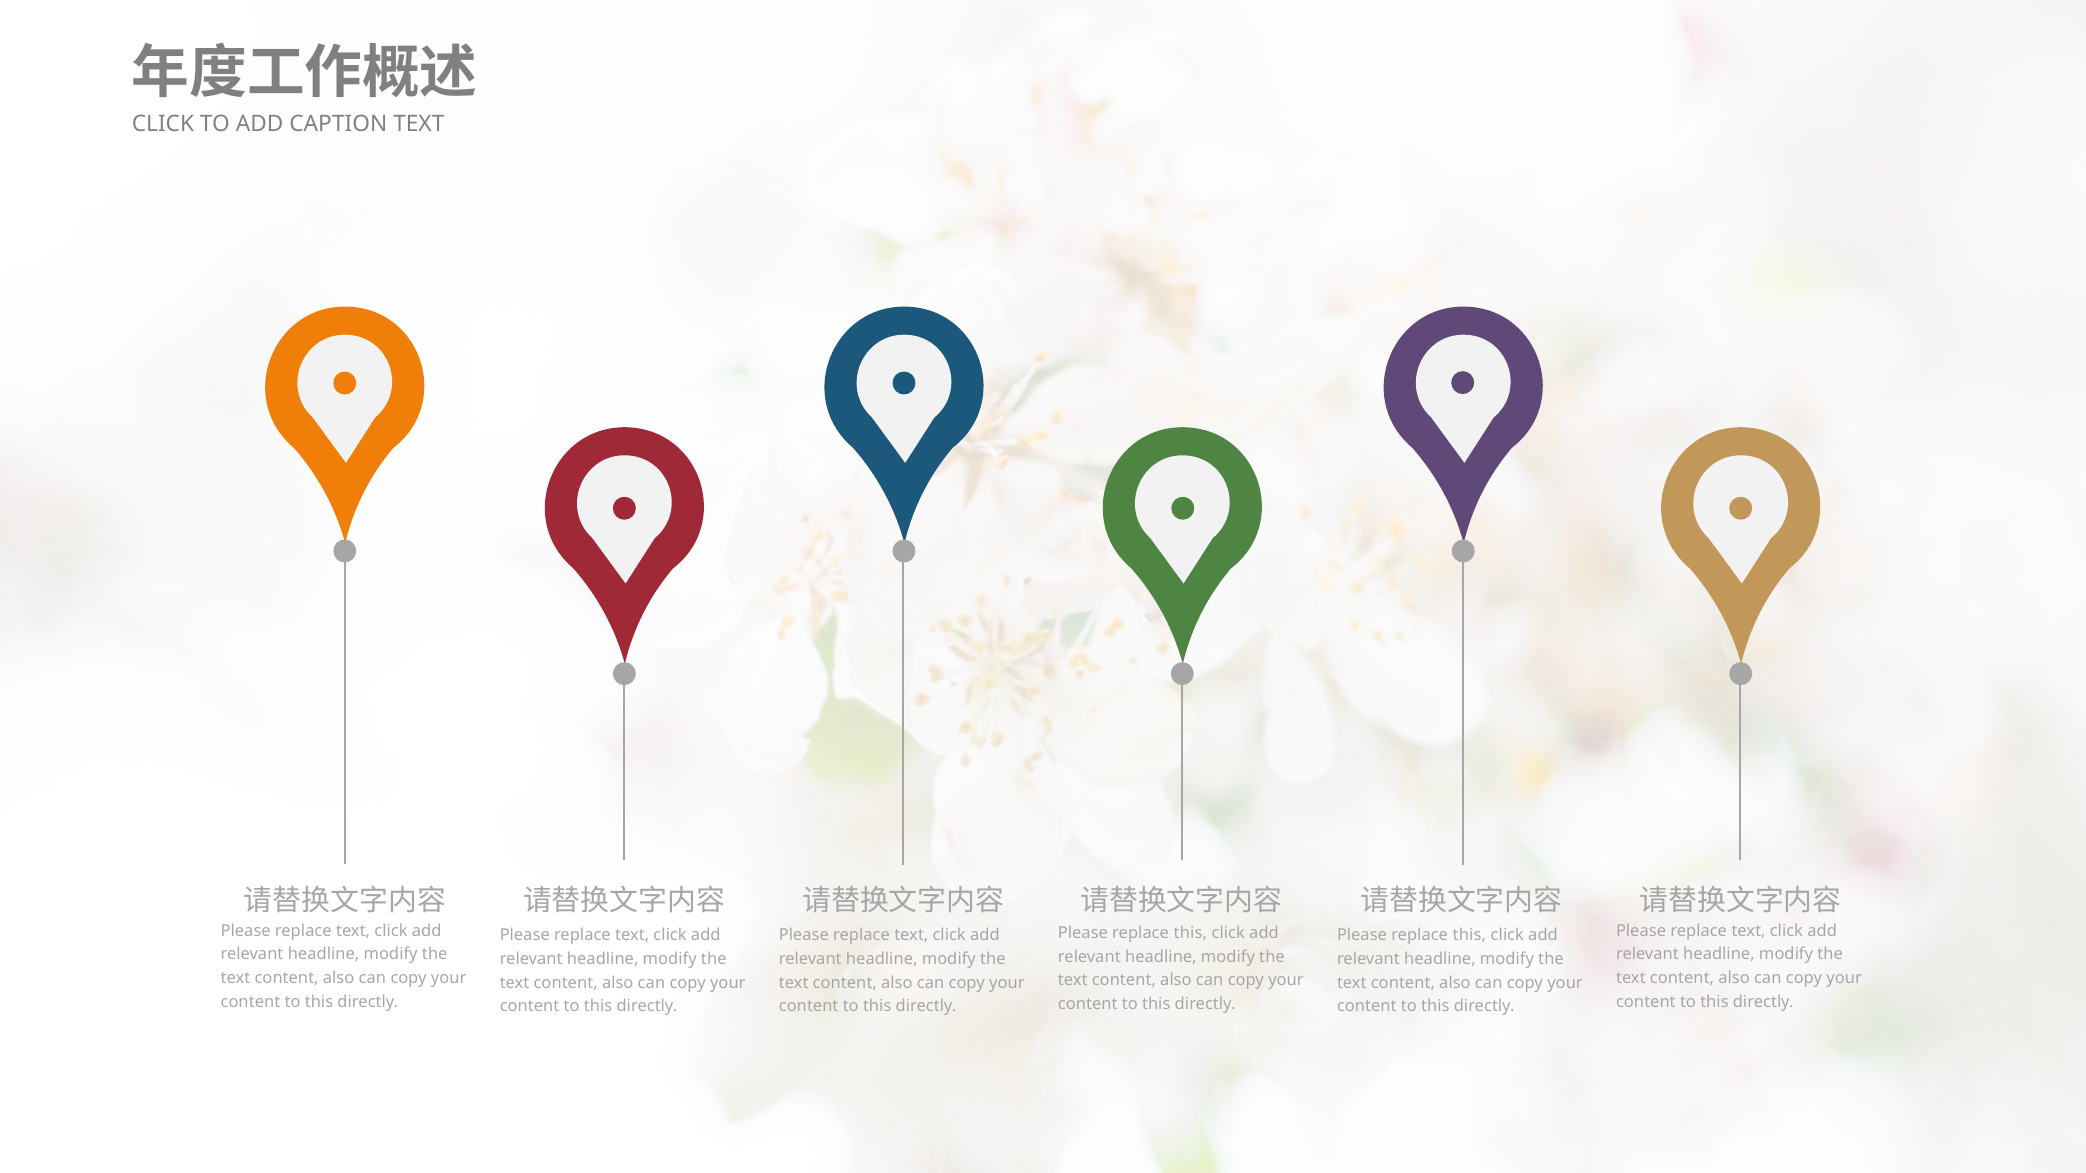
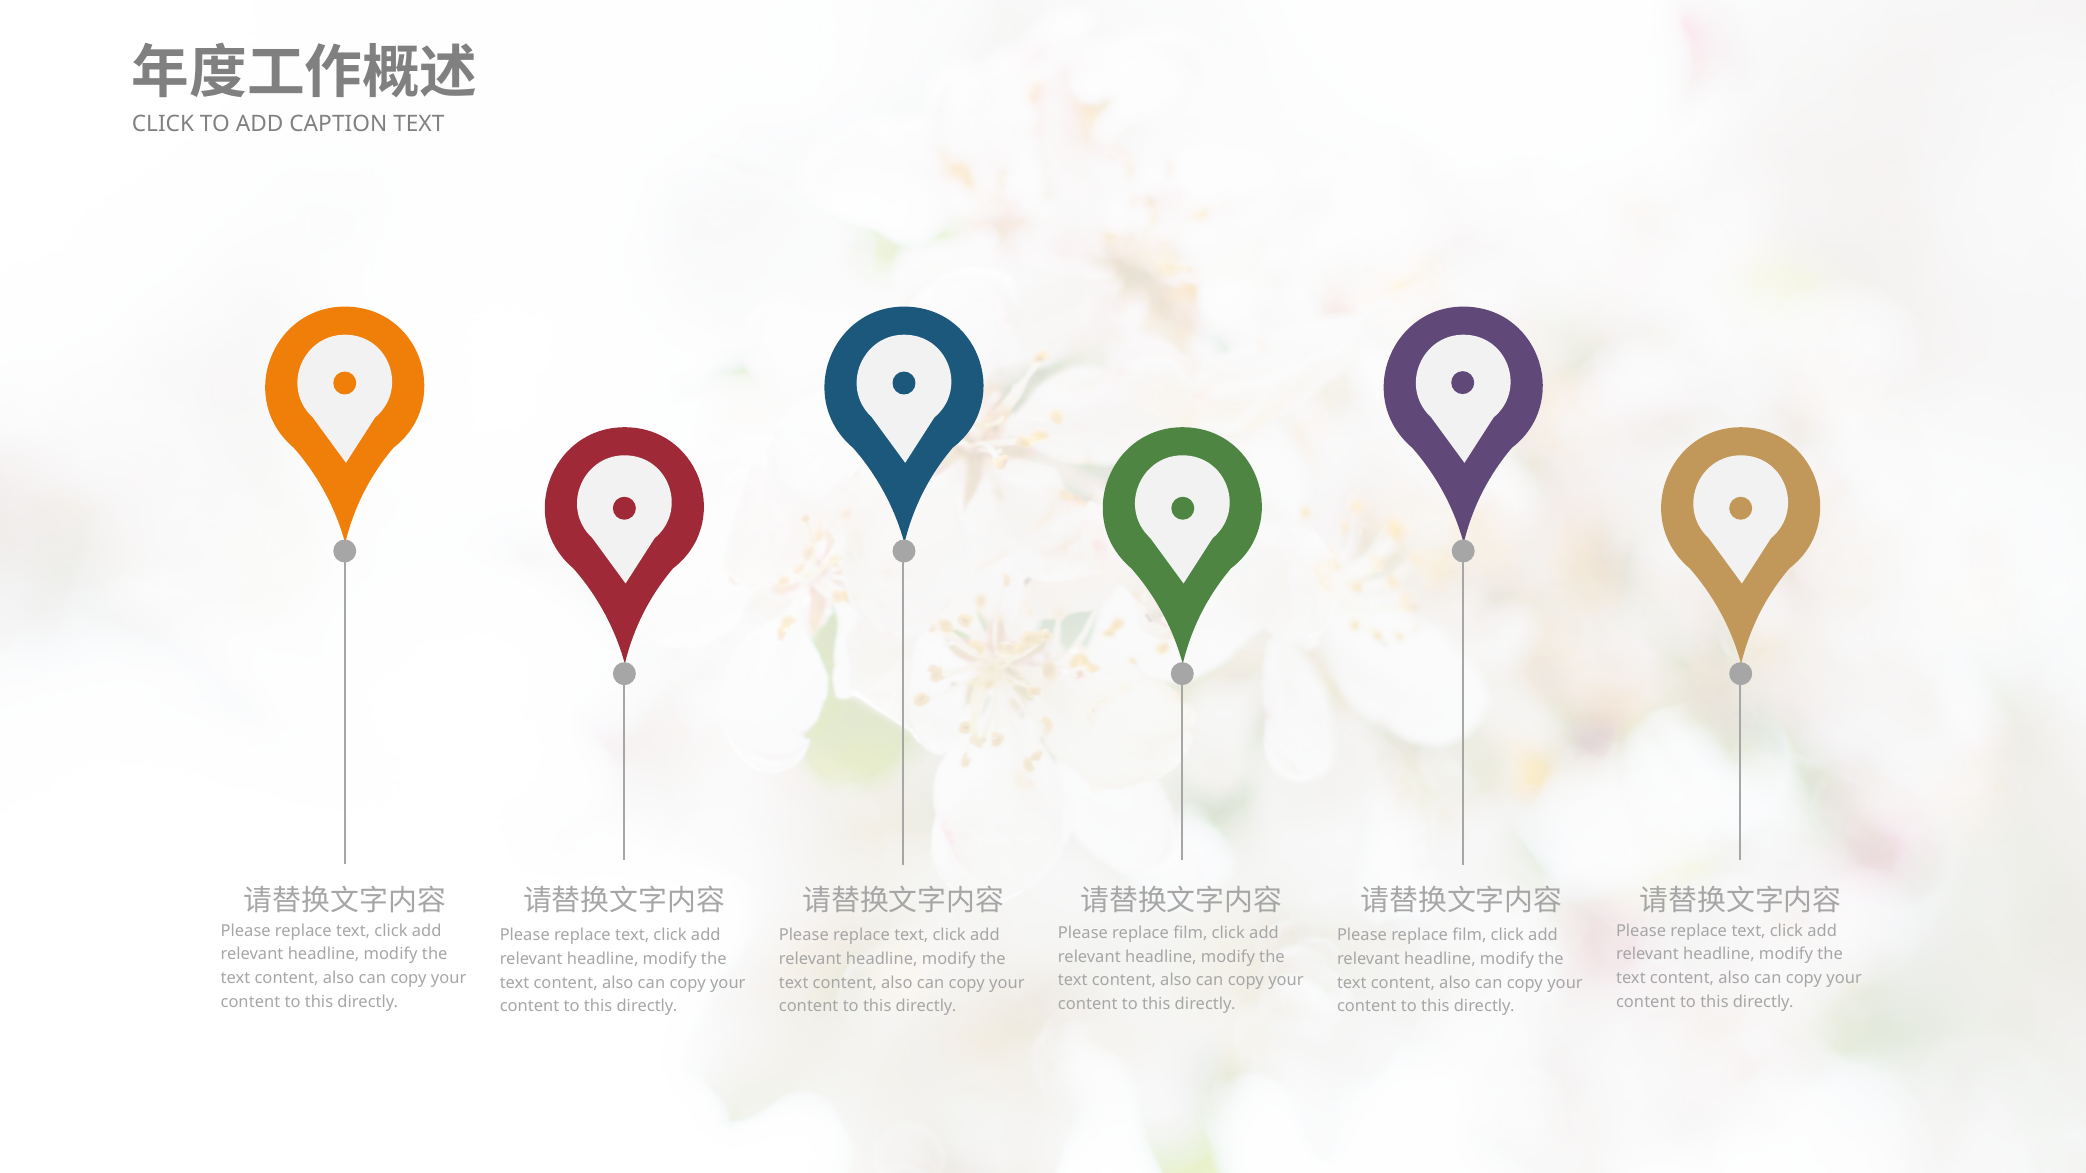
this: this -> film (1190, 933)
this: this -> film (1469, 936)
